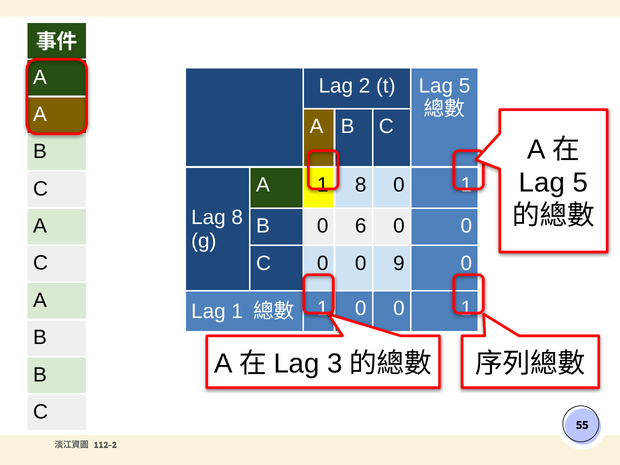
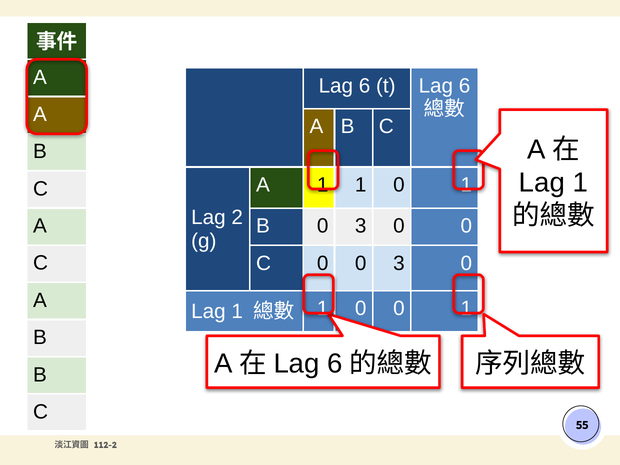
2: 2 -> 6 (365, 86)
t Lag 5: 5 -> 6 (465, 86)
5: 5 -> 1 (580, 183)
8: 8 -> 1 (361, 185)
Lag 8: 8 -> 2 (237, 218)
B 0 6: 6 -> 3 (361, 226)
9: 9 -> 3 (399, 263)
3: 3 -> 6 (335, 364)
